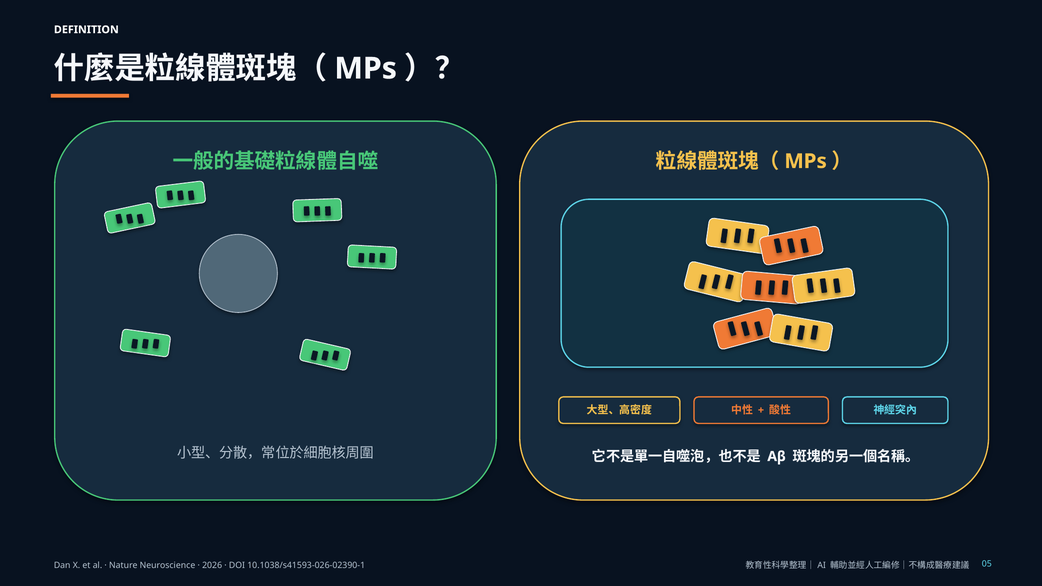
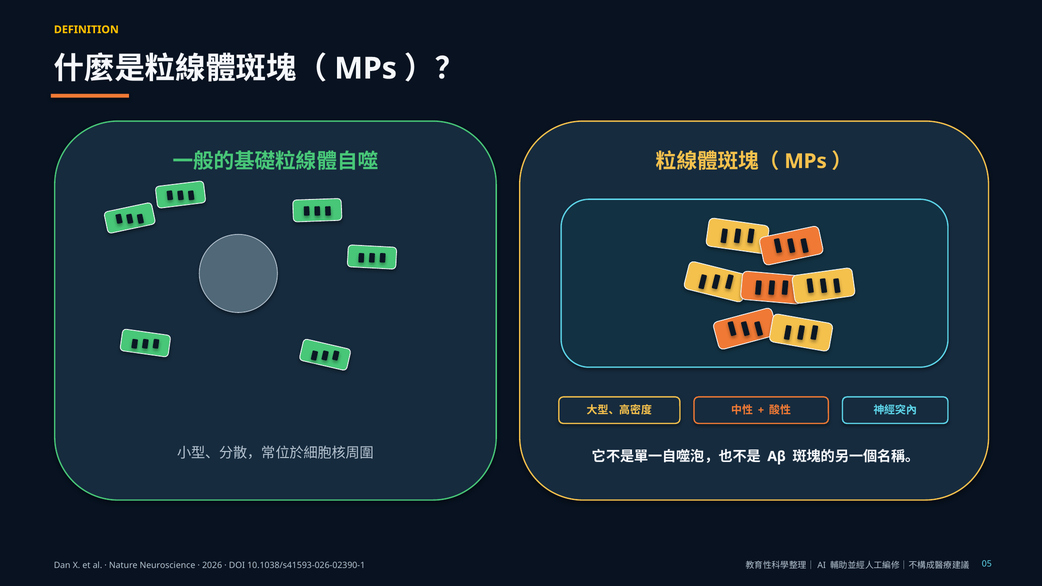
DEFINITION colour: white -> yellow (86, 30)
